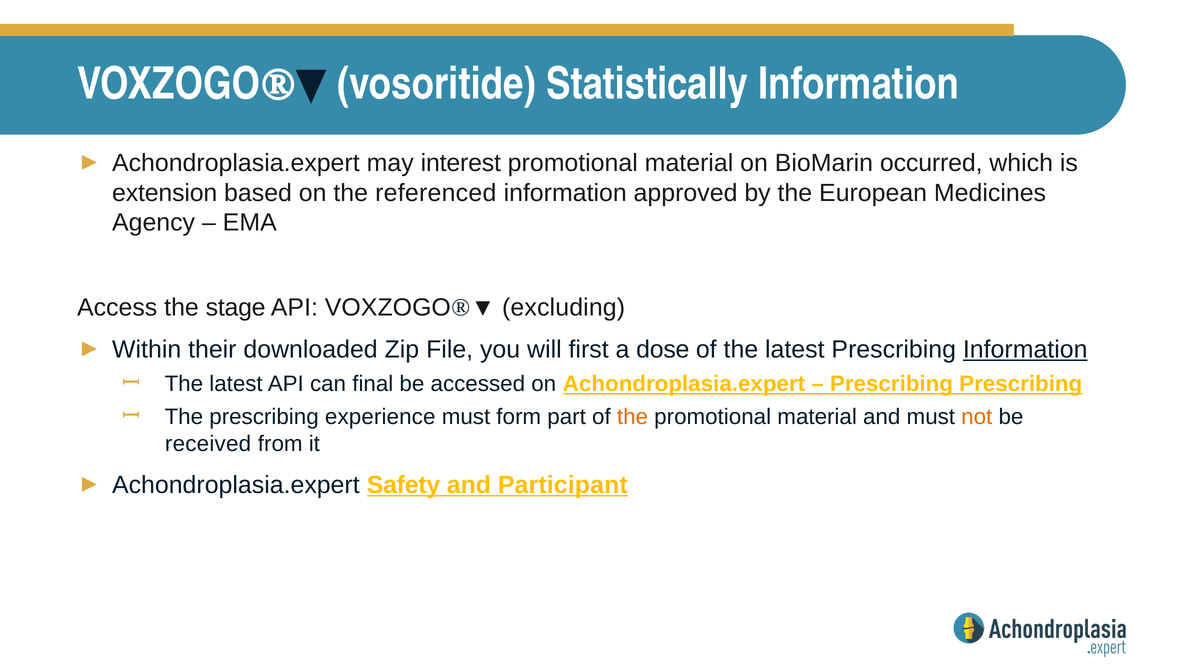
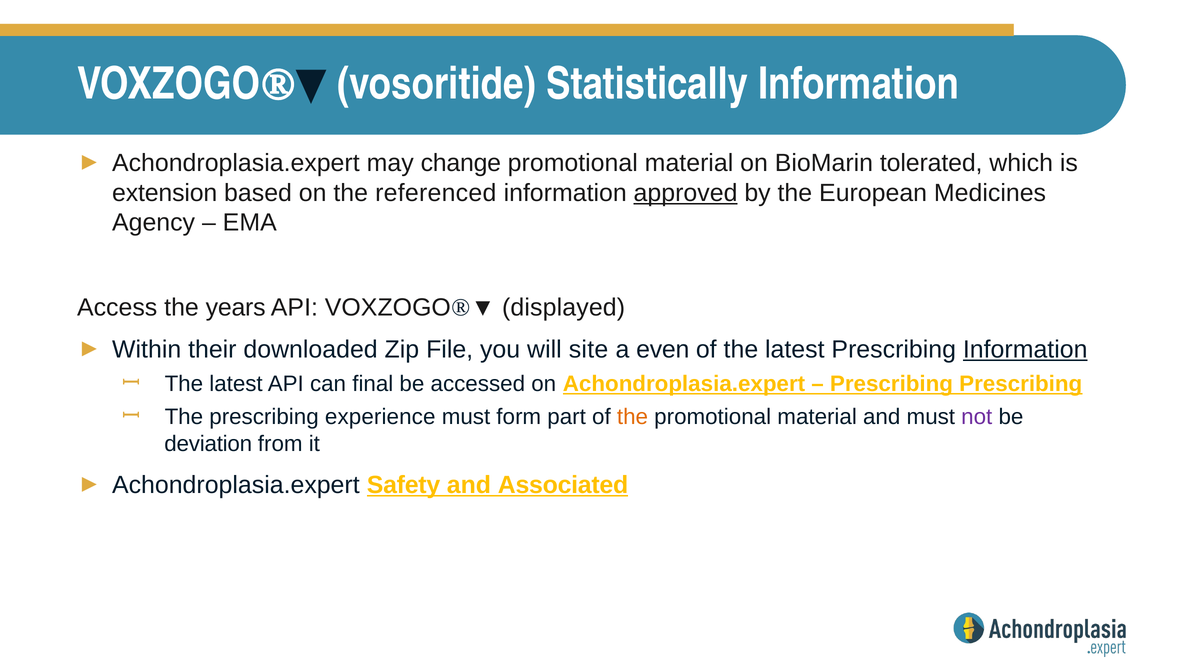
interest: interest -> change (461, 163)
occurred: occurred -> tolerated (931, 163)
approved underline: none -> present (686, 193)
stage: stage -> years (236, 308)
excluding: excluding -> displayed (564, 308)
first: first -> site (589, 350)
dose: dose -> even (663, 350)
not colour: orange -> purple (977, 417)
received: received -> deviation (208, 444)
Participant: Participant -> Associated (563, 485)
